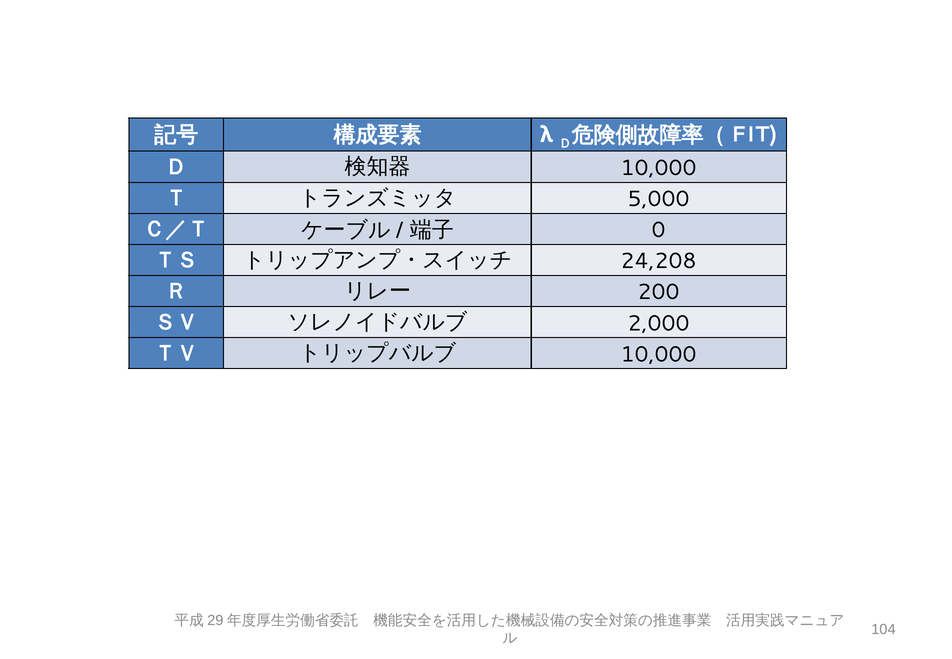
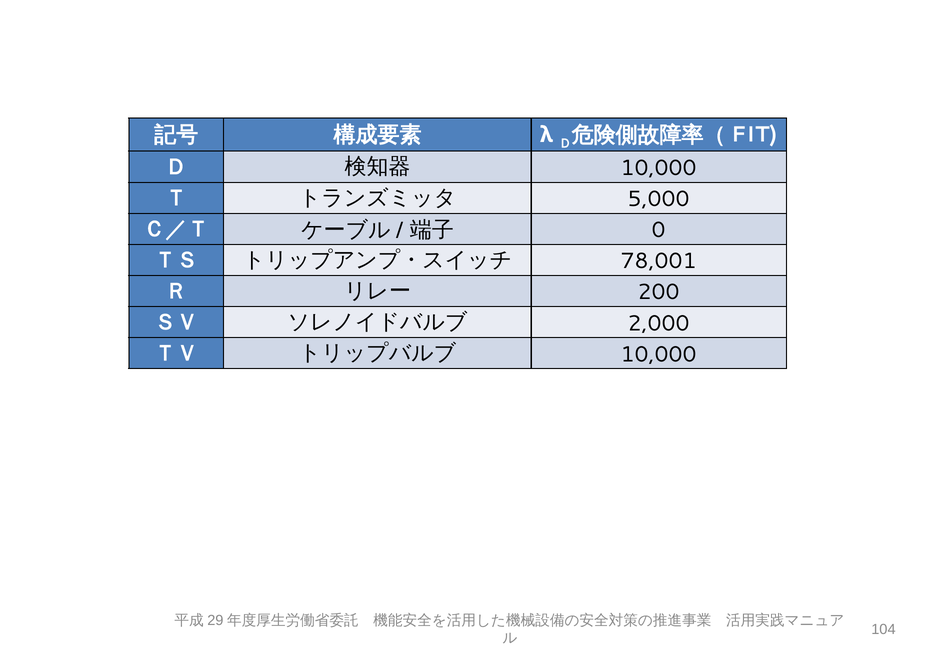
24,208: 24,208 -> 78,001 (659, 261)
